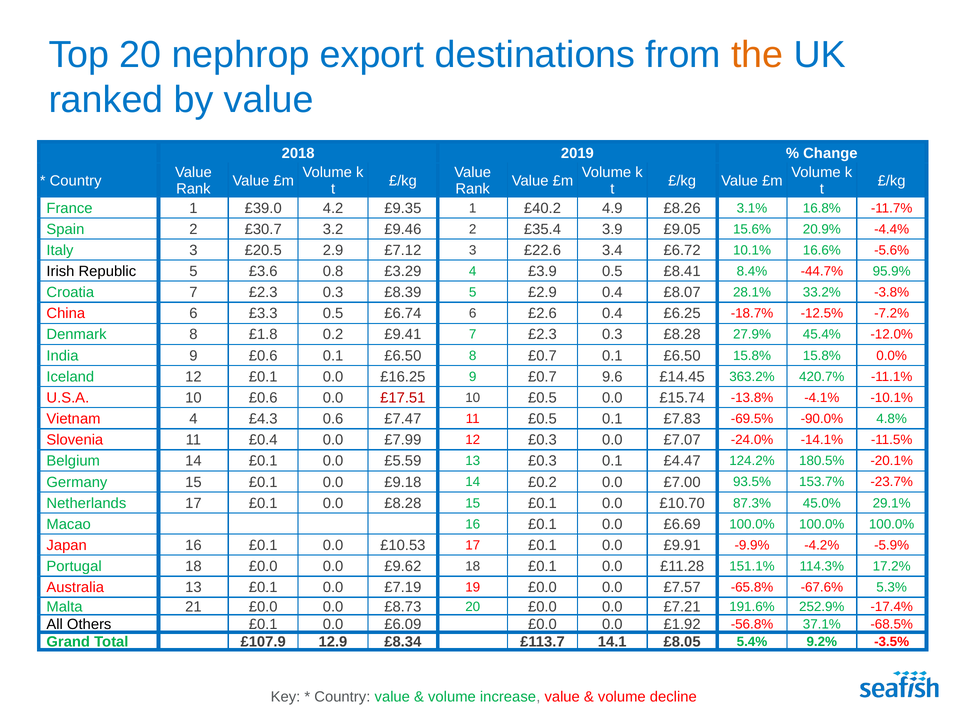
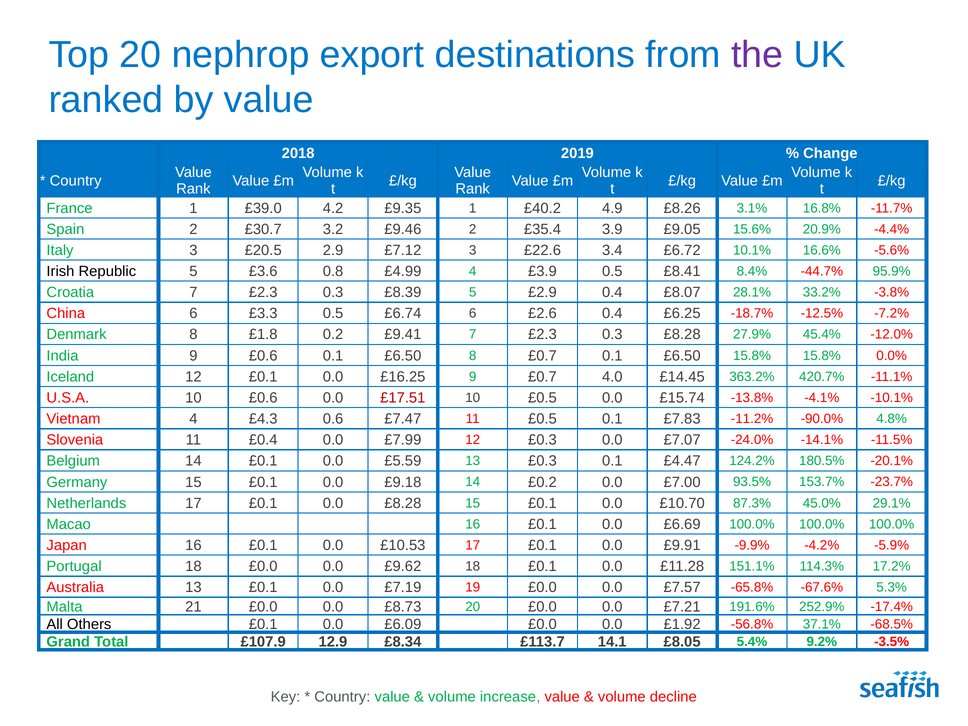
the colour: orange -> purple (757, 55)
£3.29: £3.29 -> £4.99 (403, 271)
9.6: 9.6 -> 4.0 (612, 377)
-69.5%: -69.5% -> -11.2% (752, 419)
